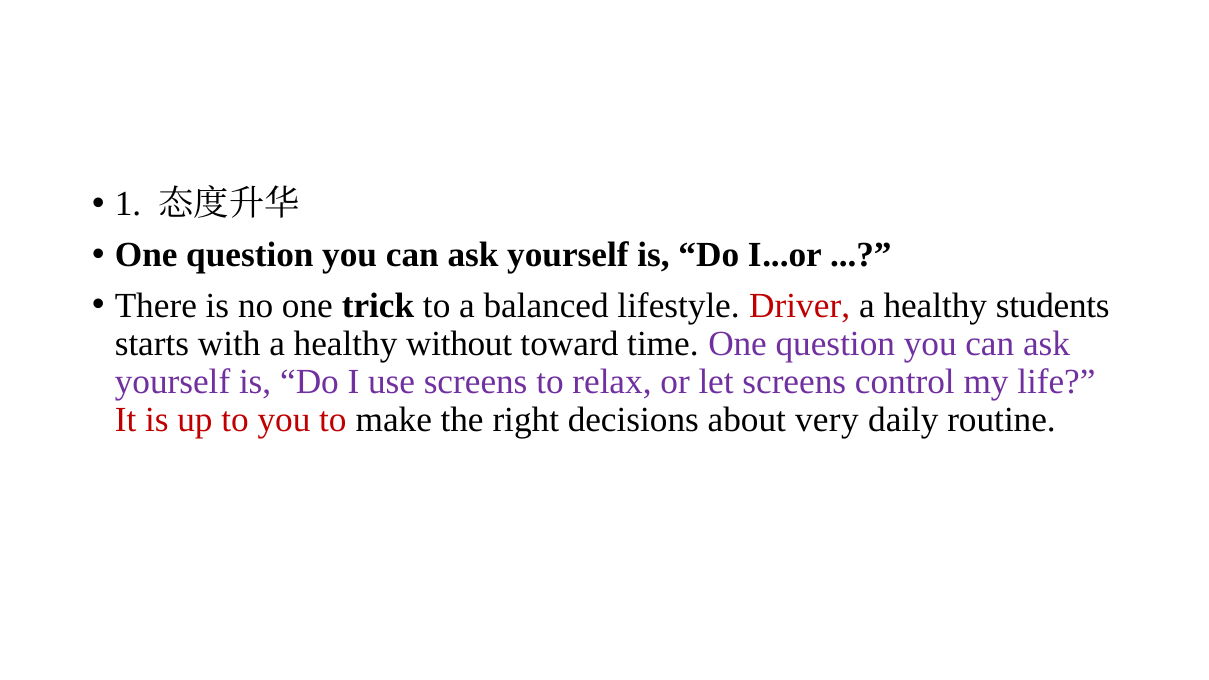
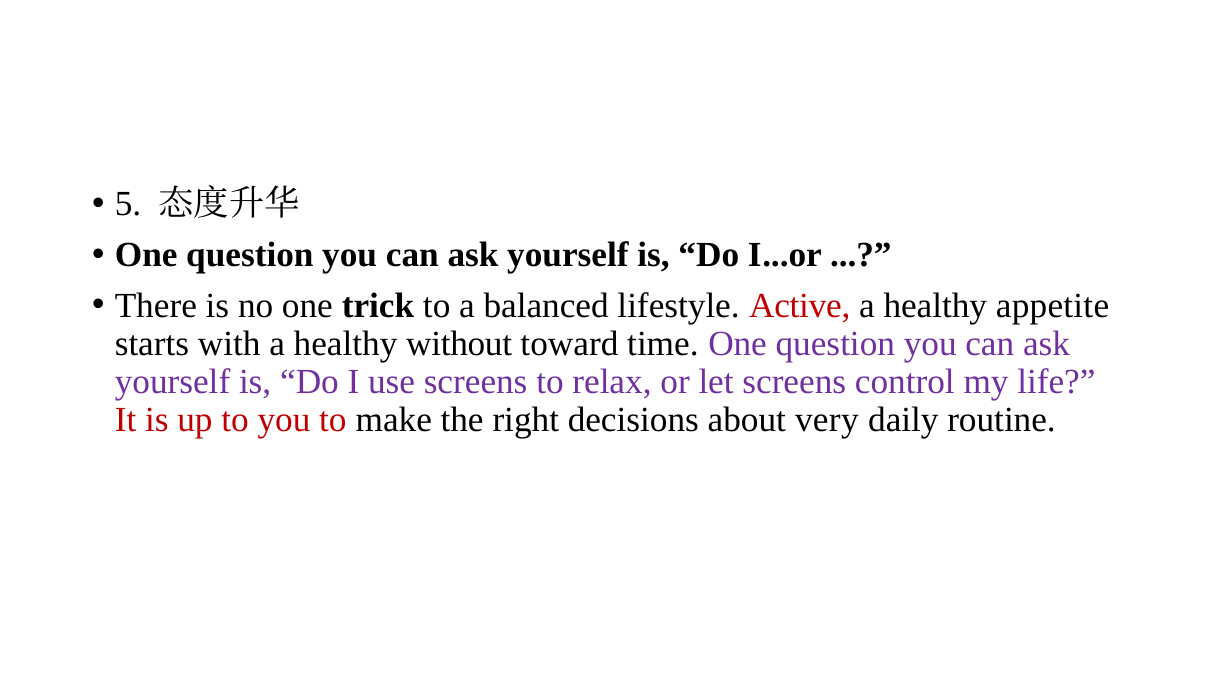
1: 1 -> 5 (128, 204)
Driver: Driver -> Active (800, 306)
students: students -> appetite (1053, 306)
